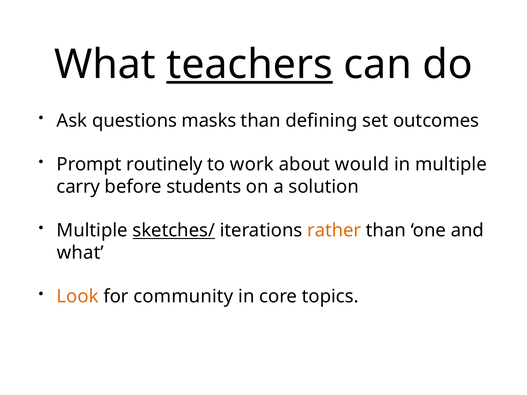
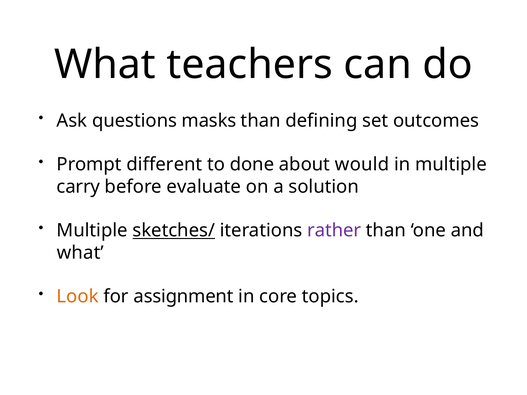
teachers underline: present -> none (250, 65)
routinely: routinely -> different (164, 165)
work: work -> done (252, 165)
students: students -> evaluate (204, 187)
rather colour: orange -> purple (334, 231)
community: community -> assignment (184, 297)
